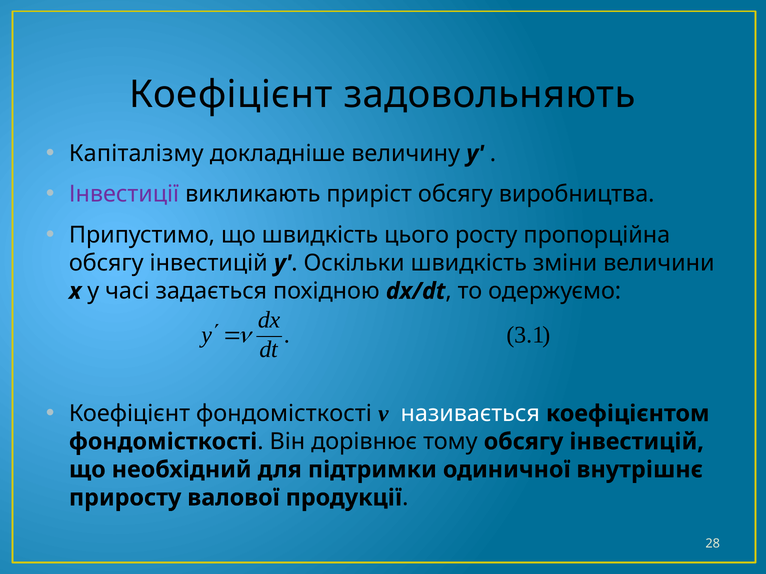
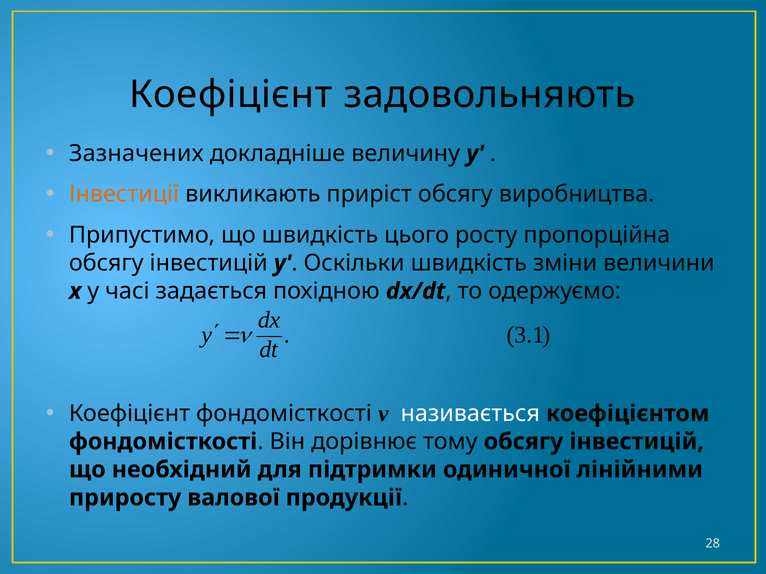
Капіталізму: Капіталізму -> Зазначених (136, 154)
Інвестиції colour: purple -> orange (124, 194)
внутрішнє: внутрішнє -> лінійними (640, 470)
